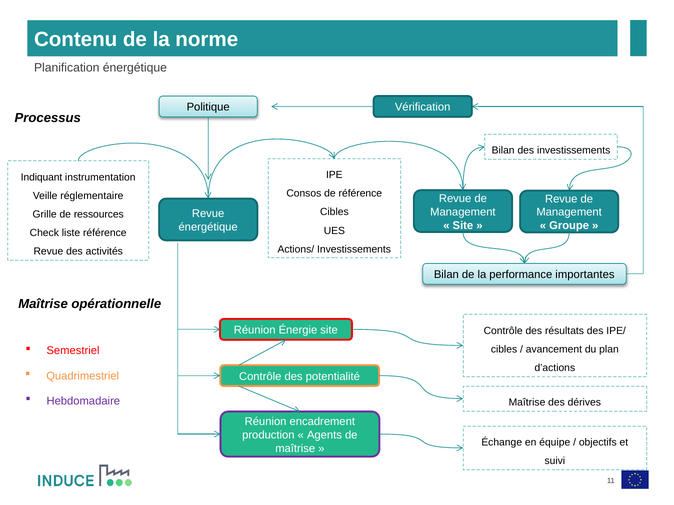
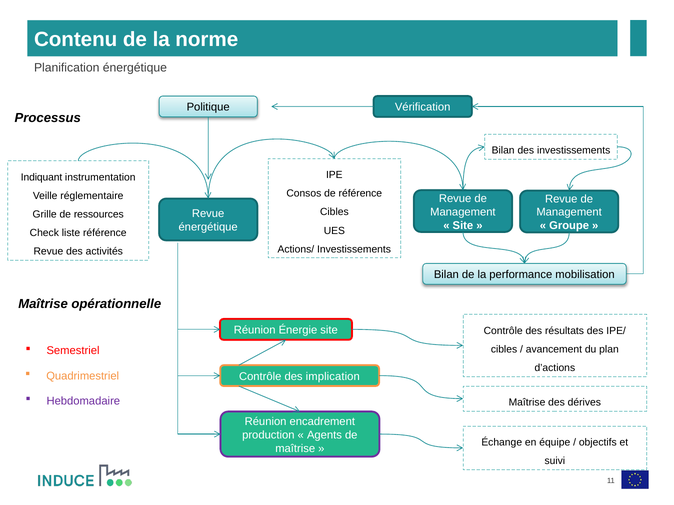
importantes: importantes -> mobilisation (585, 275)
potentialité: potentialité -> implication (333, 377)
